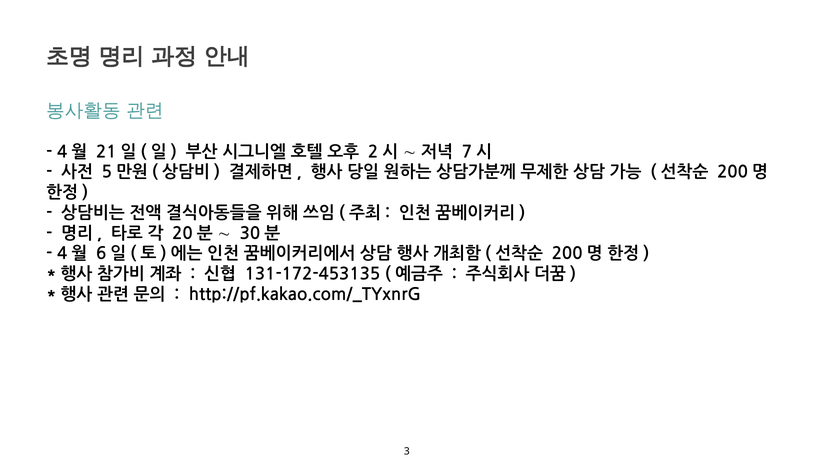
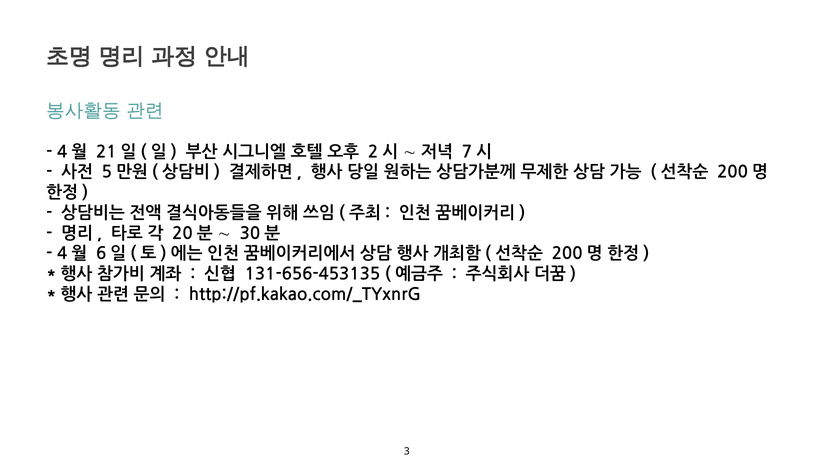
131-172-453135: 131-172-453135 -> 131-656-453135 (312, 274)
